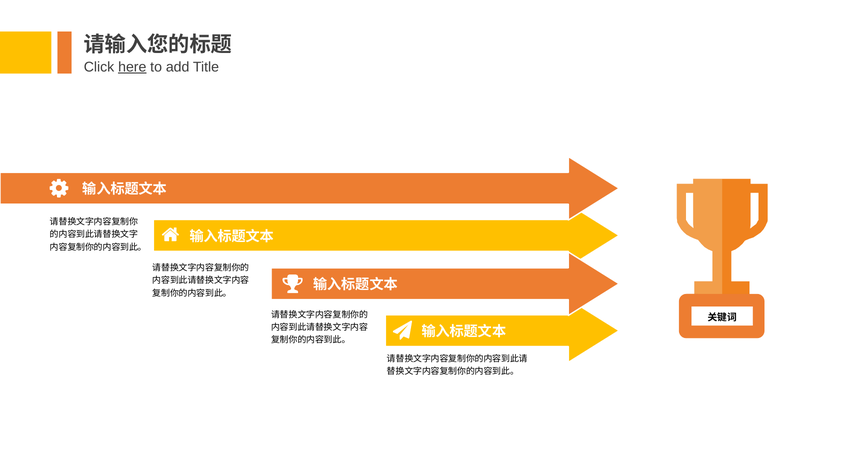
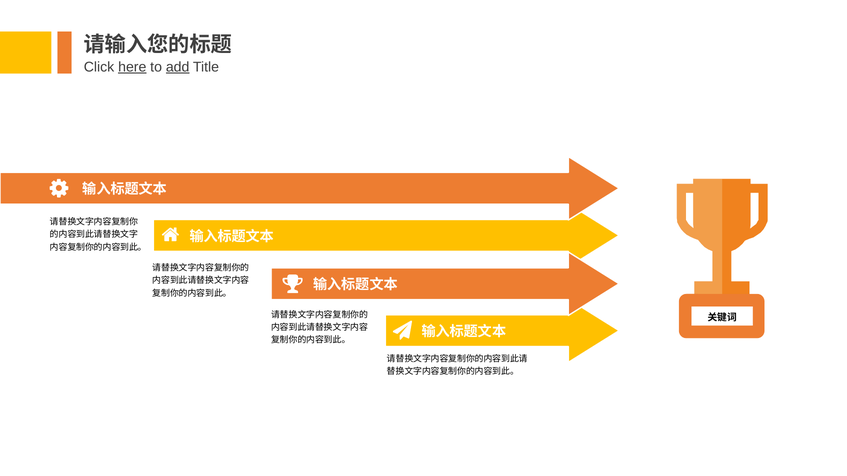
add underline: none -> present (178, 67)
